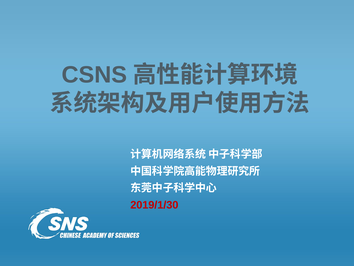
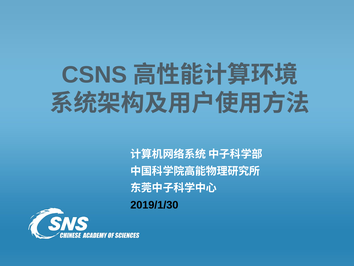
2019/1/30 colour: red -> black (154, 205)
